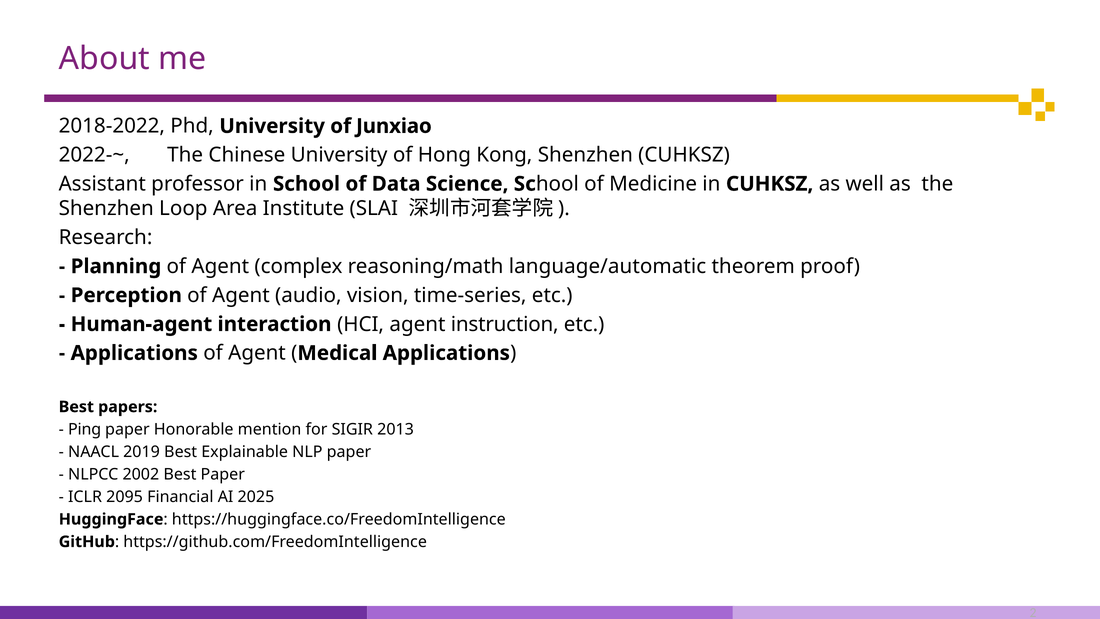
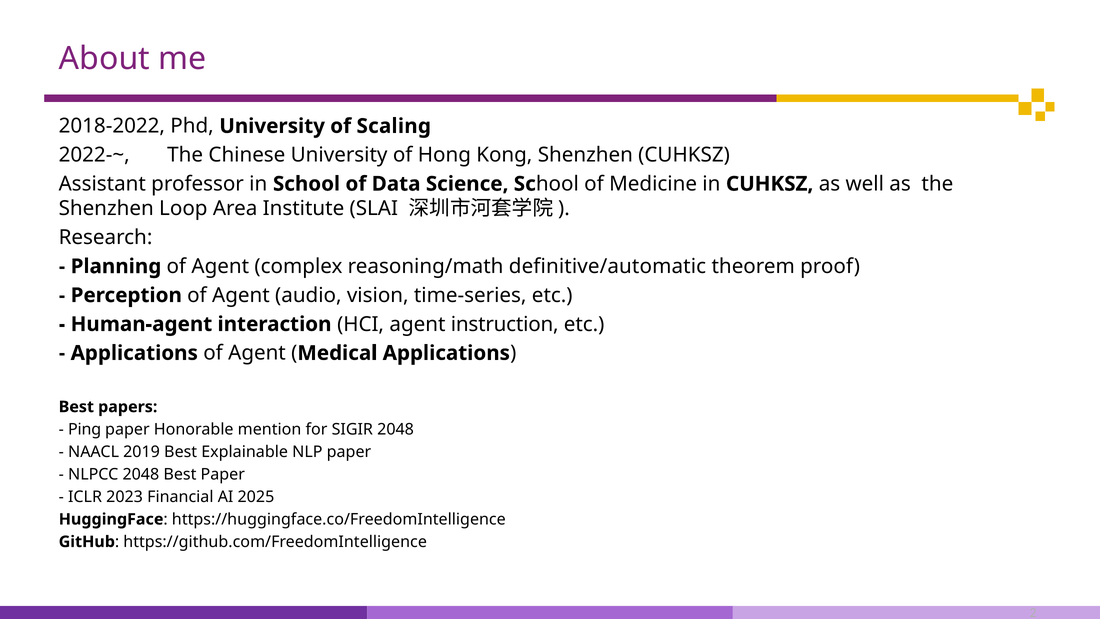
Junxiao: Junxiao -> Scaling (394, 126)
language/automatic: language/automatic -> definitive/automatic (607, 266)
SIGIR 2013: 2013 -> 2048 (396, 429)
NLPCC 2002: 2002 -> 2048 (141, 474)
2095: 2095 -> 2023 (125, 497)
